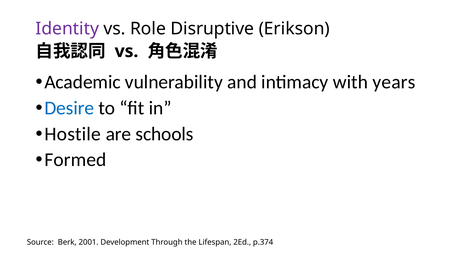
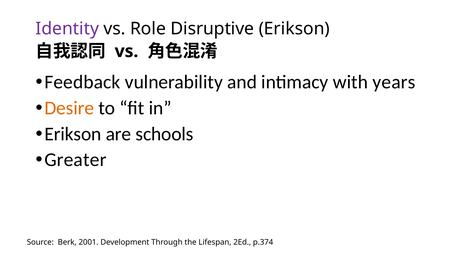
Academic: Academic -> Feedback (82, 82)
Desire colour: blue -> orange (69, 108)
Hostile: Hostile -> Erikson (73, 134)
Formed: Formed -> Greater (75, 160)
